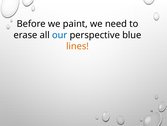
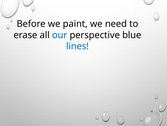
lines colour: orange -> blue (77, 46)
